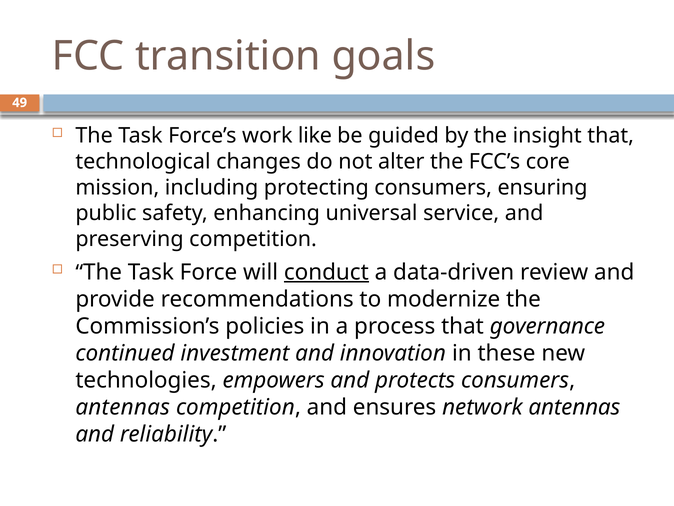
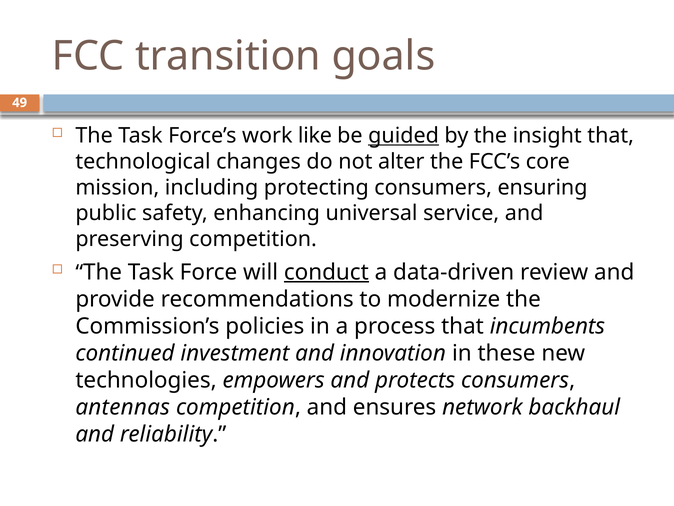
guided underline: none -> present (404, 136)
governance: governance -> incumbents (547, 326)
network antennas: antennas -> backhaul (574, 407)
